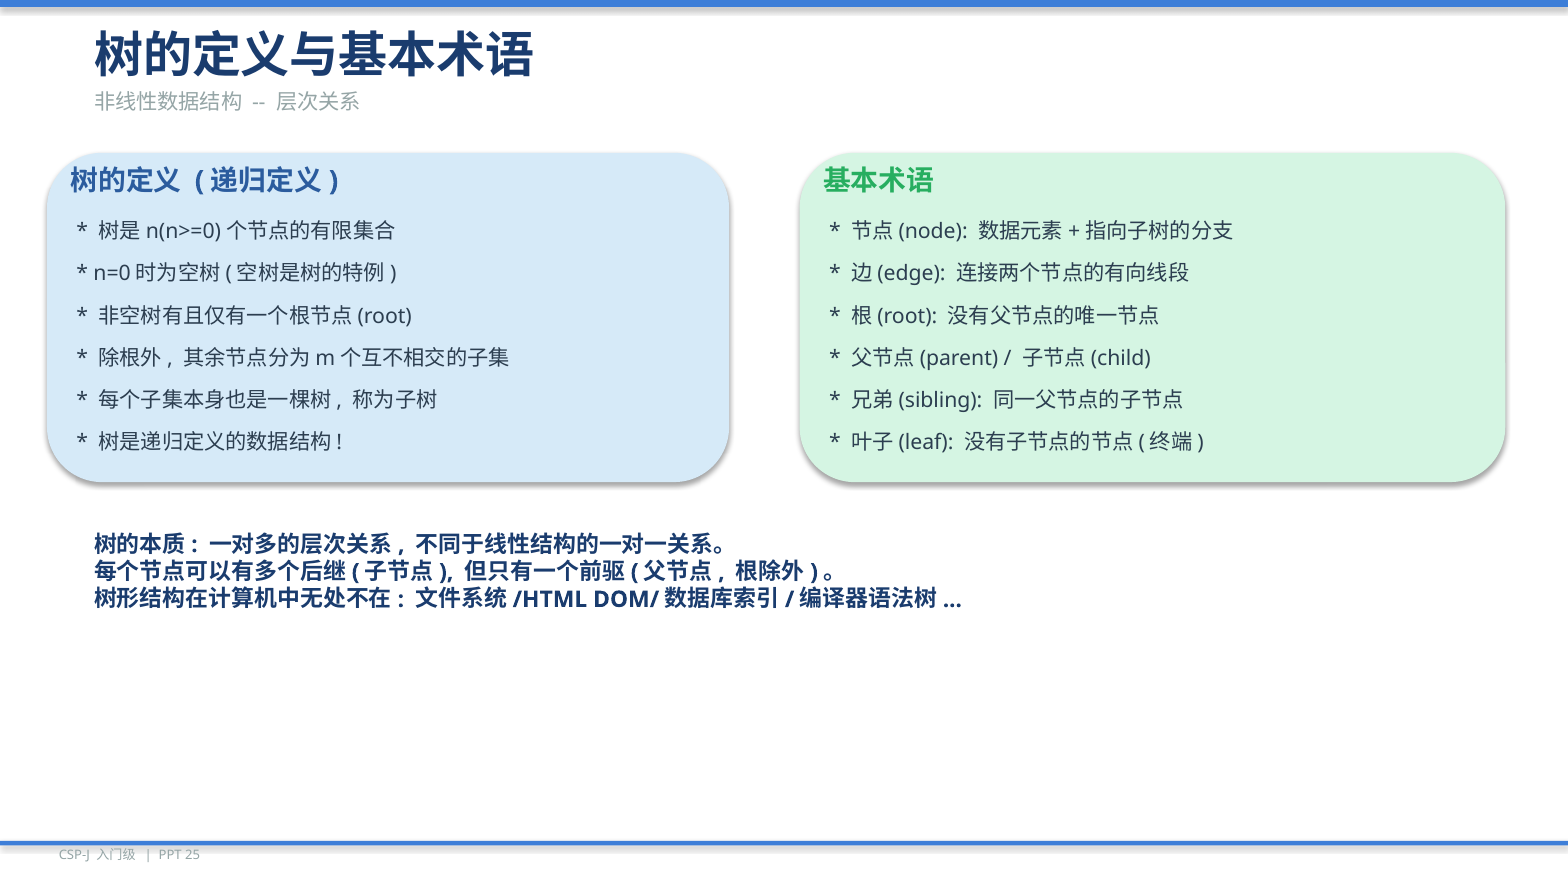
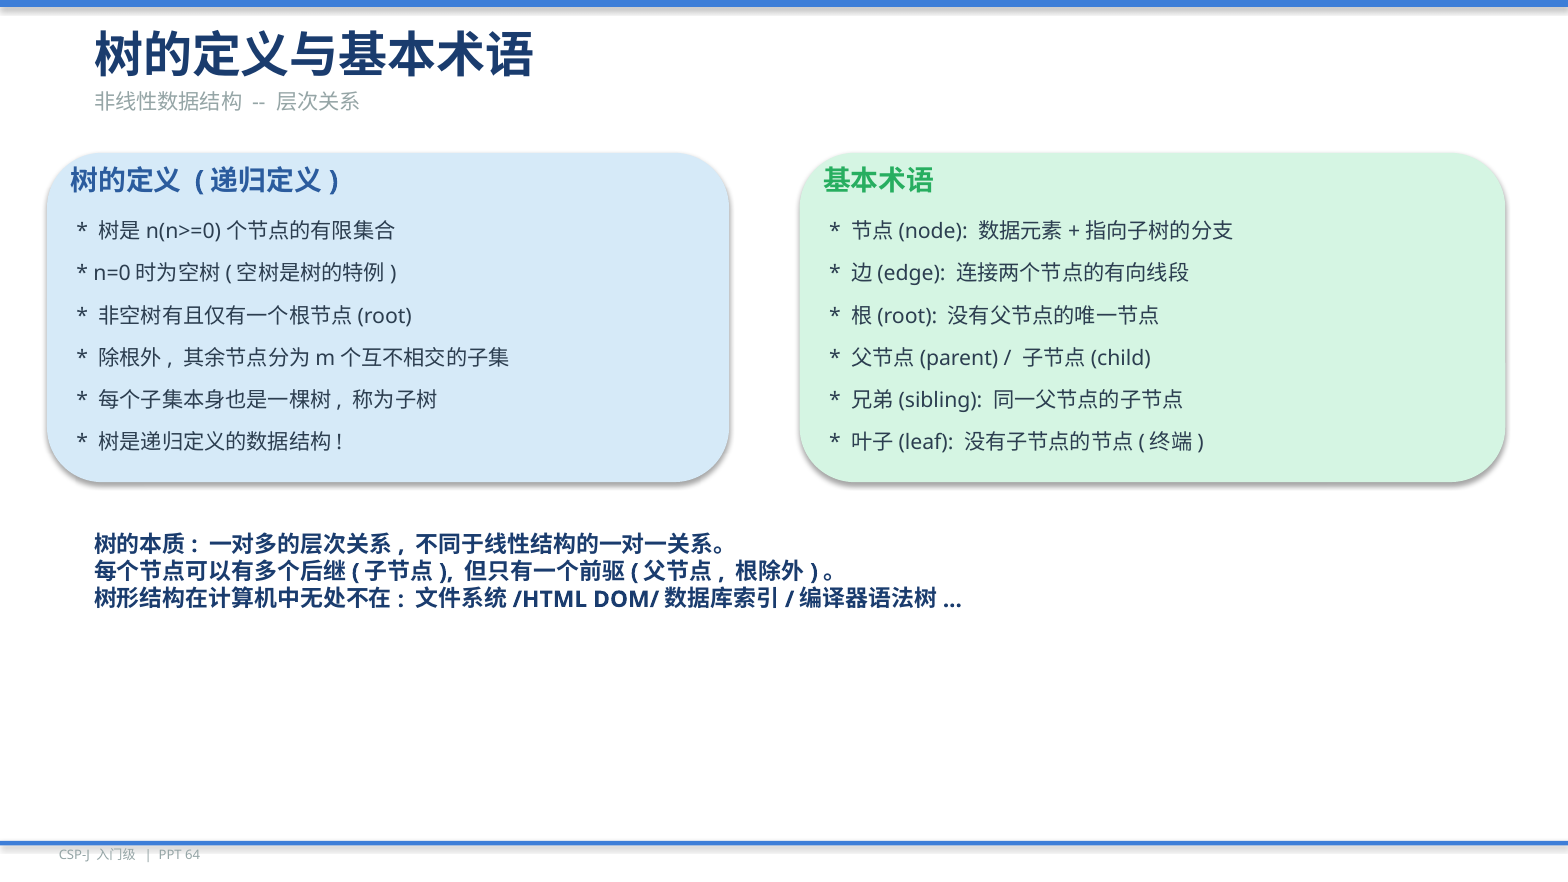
25: 25 -> 64 (193, 855)
